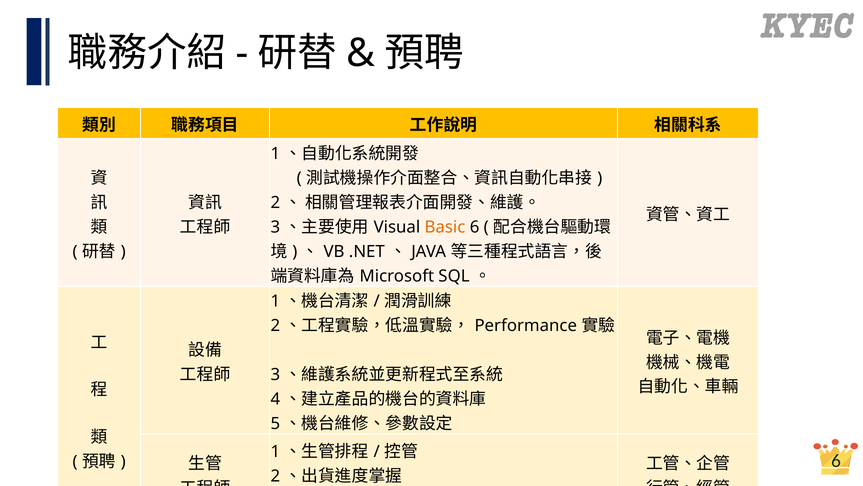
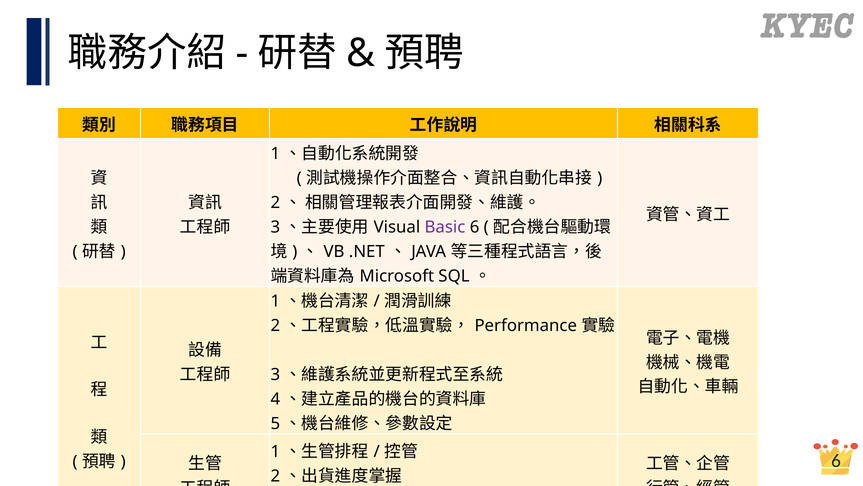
Basic colour: orange -> purple (445, 227)
